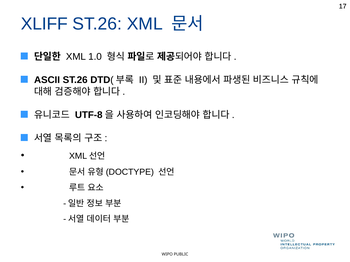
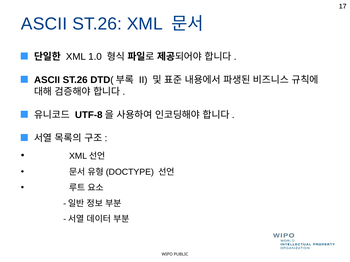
XLIFF: XLIFF -> ASCII (44, 24)
